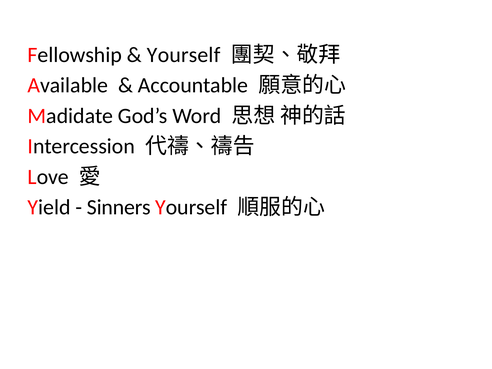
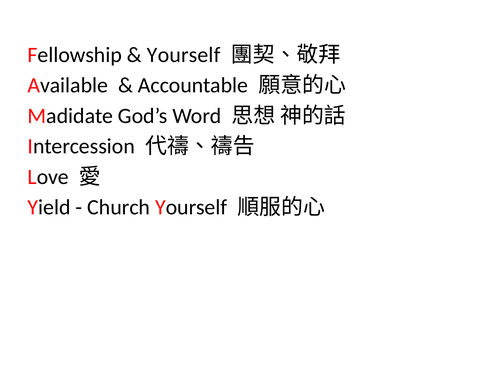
Sinners: Sinners -> Church (119, 207)
